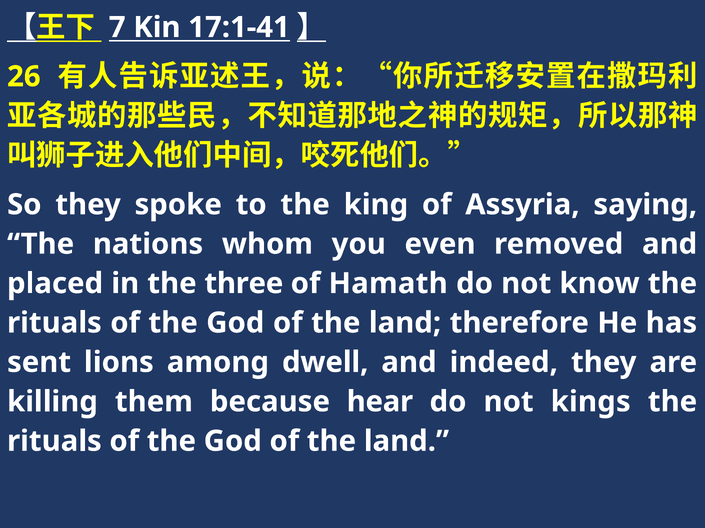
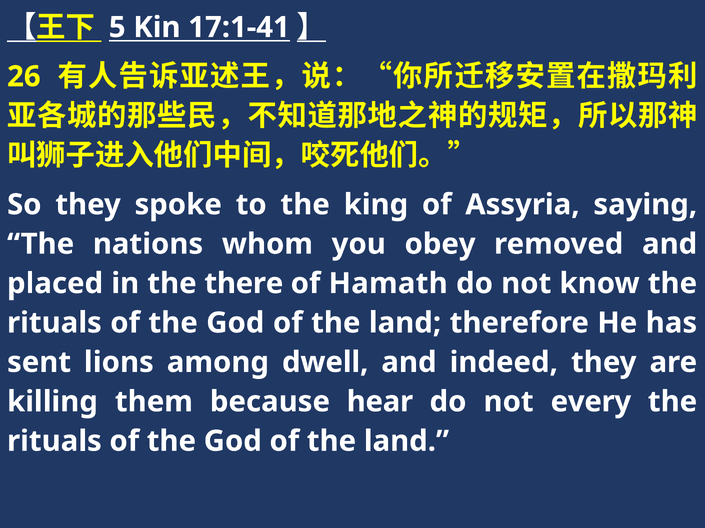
7: 7 -> 5 (117, 27)
even: even -> obey (440, 244)
three: three -> there (244, 284)
kings: kings -> every (591, 402)
